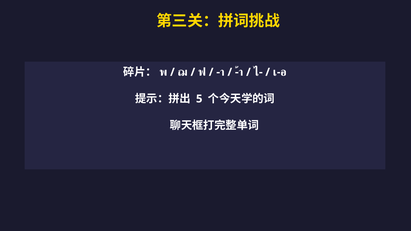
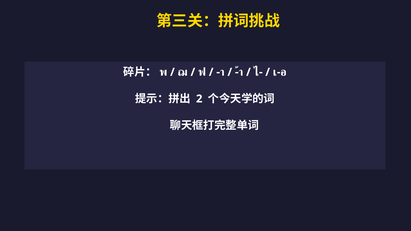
5: 5 -> 2 (199, 99)
